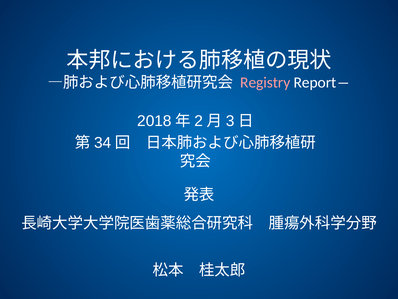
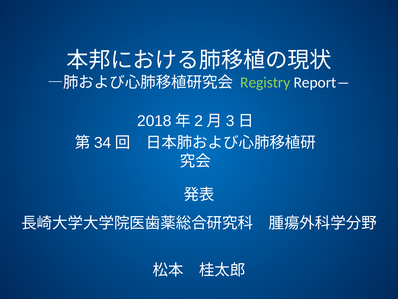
Registry colour: pink -> light green (265, 82)
